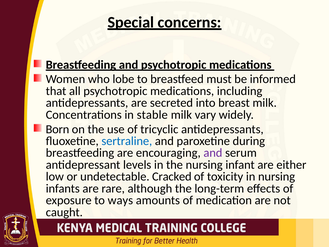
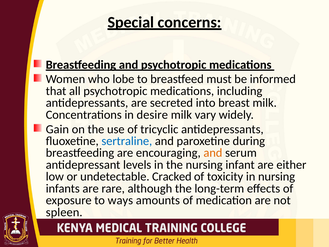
stable: stable -> desire (152, 115)
Born: Born -> Gain (57, 129)
and colour: purple -> orange (213, 153)
caught: caught -> spleen (64, 212)
